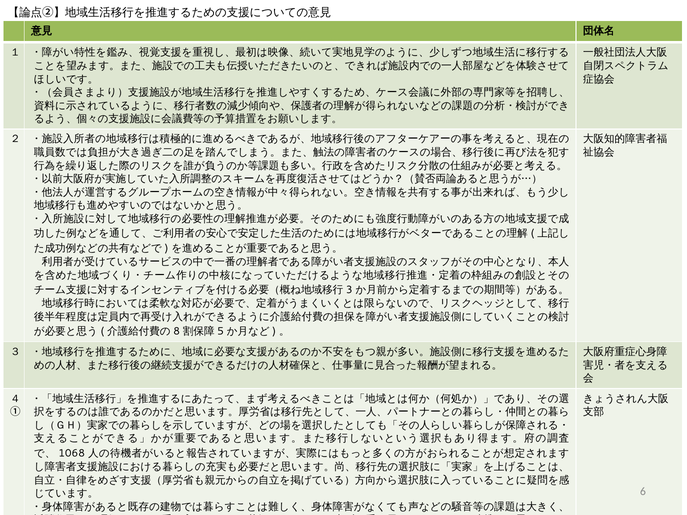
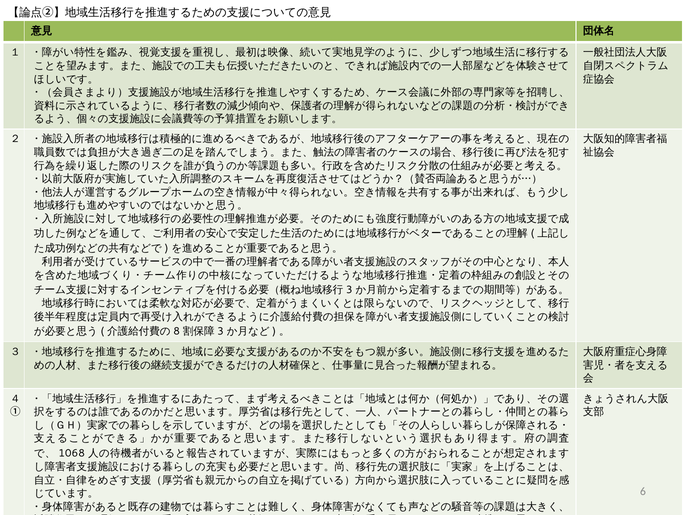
5: 5 -> 3 (221, 332)
